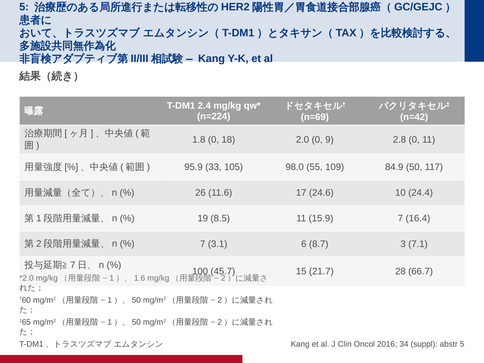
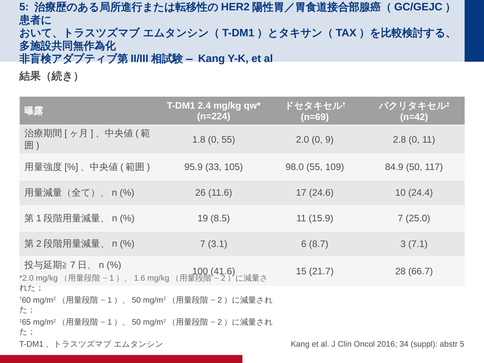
0 18: 18 -> 55 (228, 140)
16.4: 16.4 -> 25.0 (418, 218)
45.7: 45.7 -> 41.6 (223, 271)
